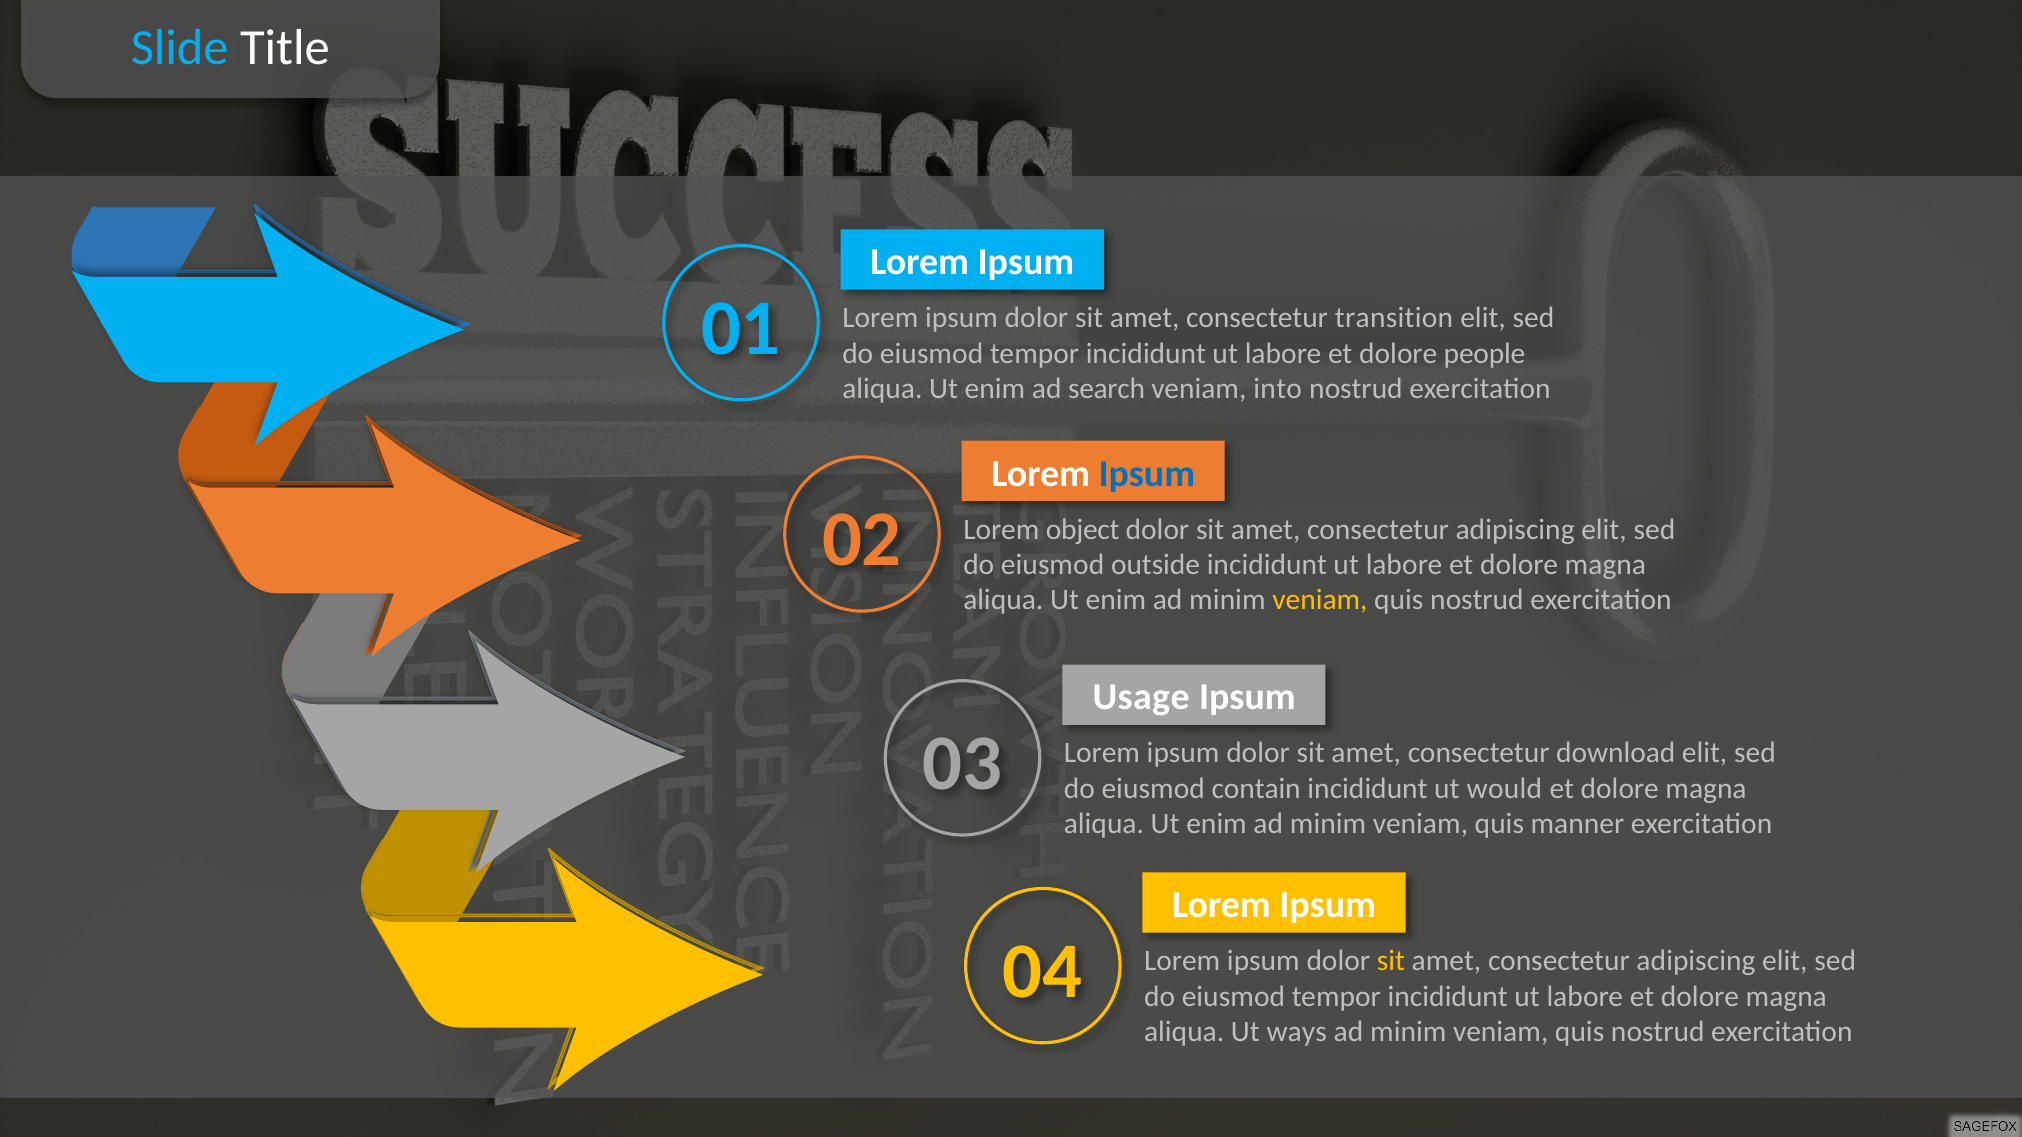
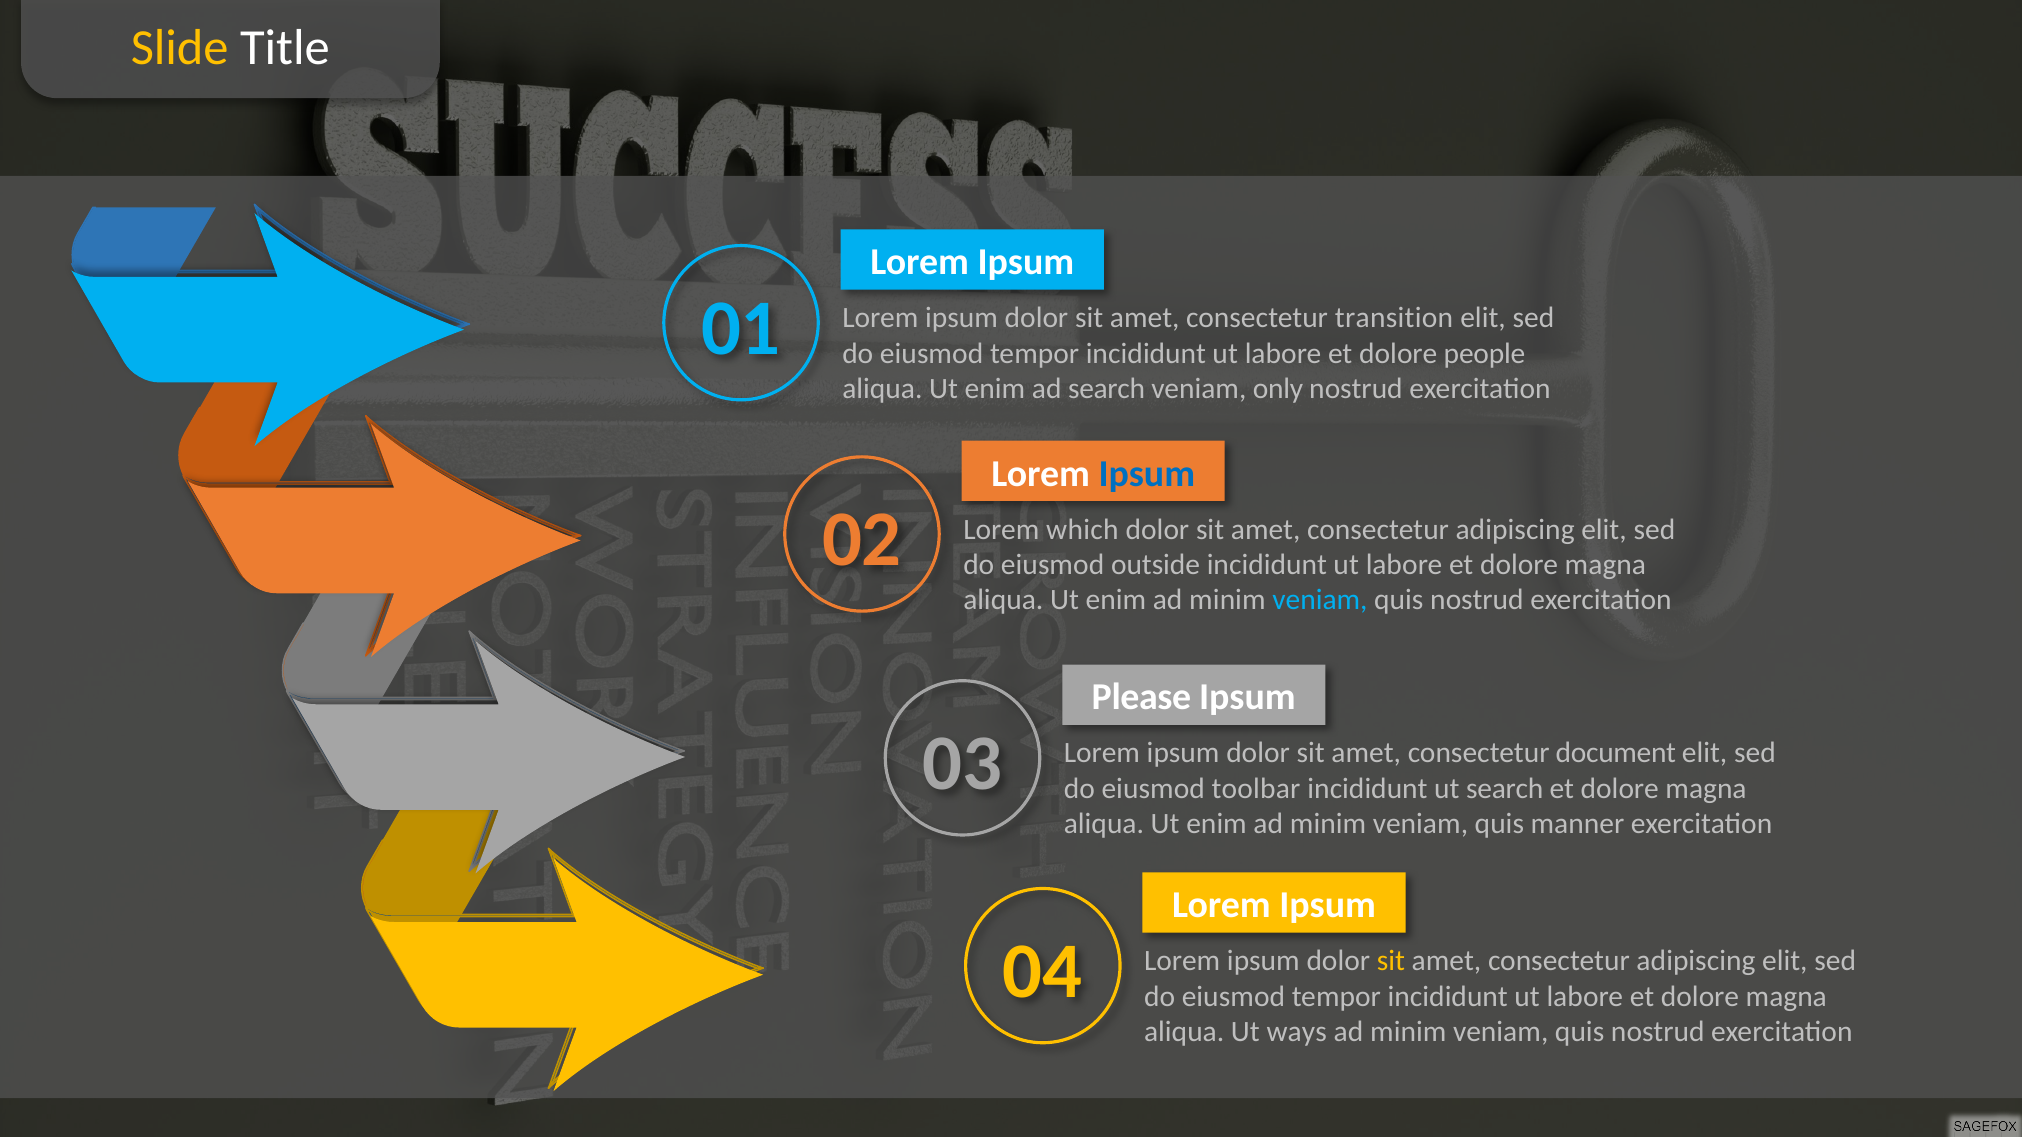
Slide colour: light blue -> yellow (180, 48)
into: into -> only (1278, 389)
object: object -> which (1082, 529)
veniam colour: yellow -> light blue (1320, 600)
Usage: Usage -> Please (1141, 698)
download: download -> document (1616, 753)
contain: contain -> toolbar (1256, 789)
ut would: would -> search (1505, 789)
